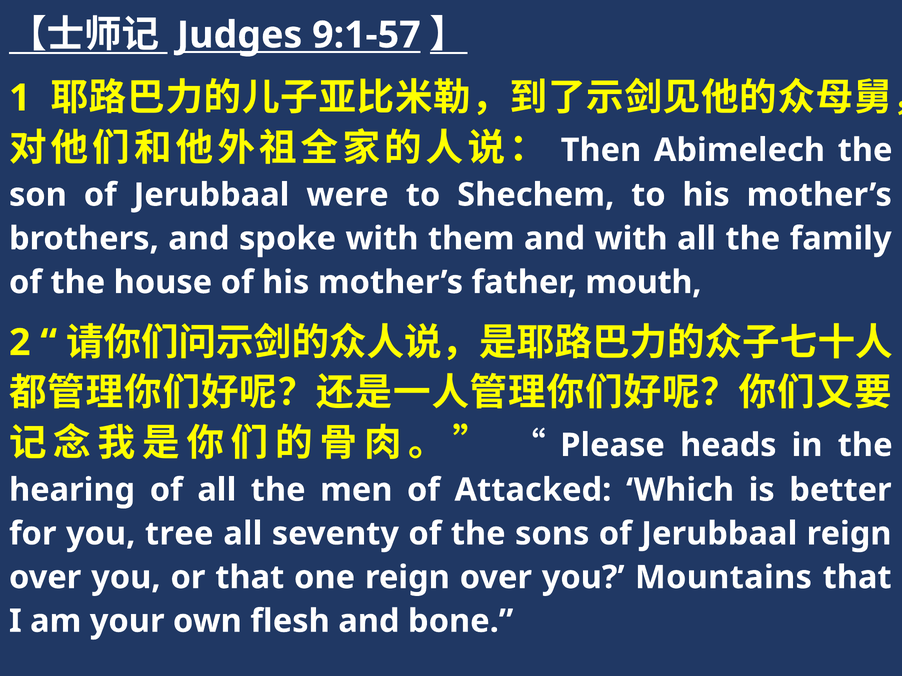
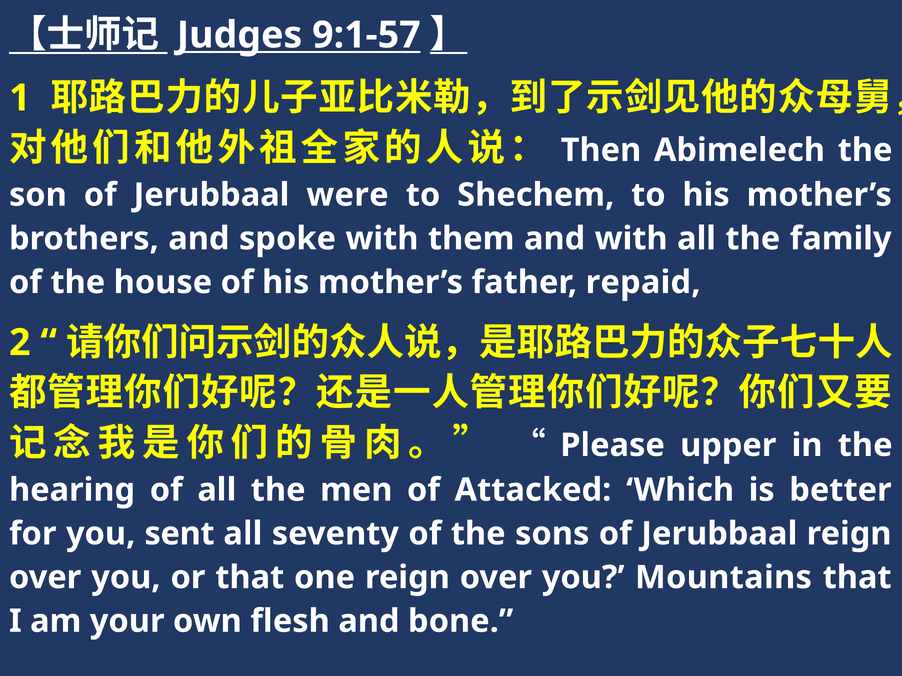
mouth: mouth -> repaid (643, 283)
heads: heads -> upper (728, 446)
tree: tree -> sent (180, 534)
